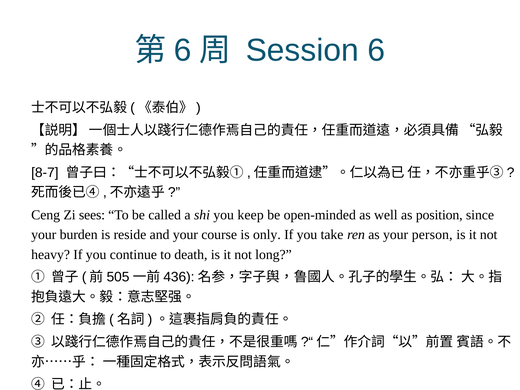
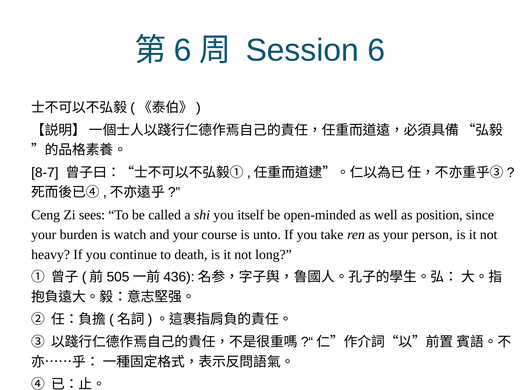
keep: keep -> itself (251, 215)
reside: reside -> watch (130, 235)
only: only -> unto (267, 235)
